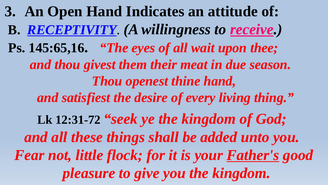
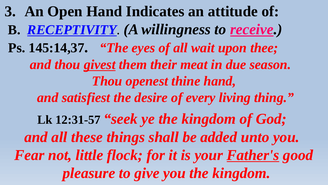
145:65,16: 145:65,16 -> 145:14,37 (57, 48)
givest underline: none -> present (100, 64)
12:31-72: 12:31-72 -> 12:31-57 (78, 120)
